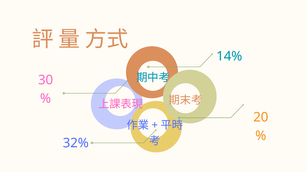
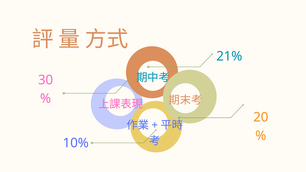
14%: 14% -> 21% (229, 56)
32%: 32% -> 10% (76, 143)
